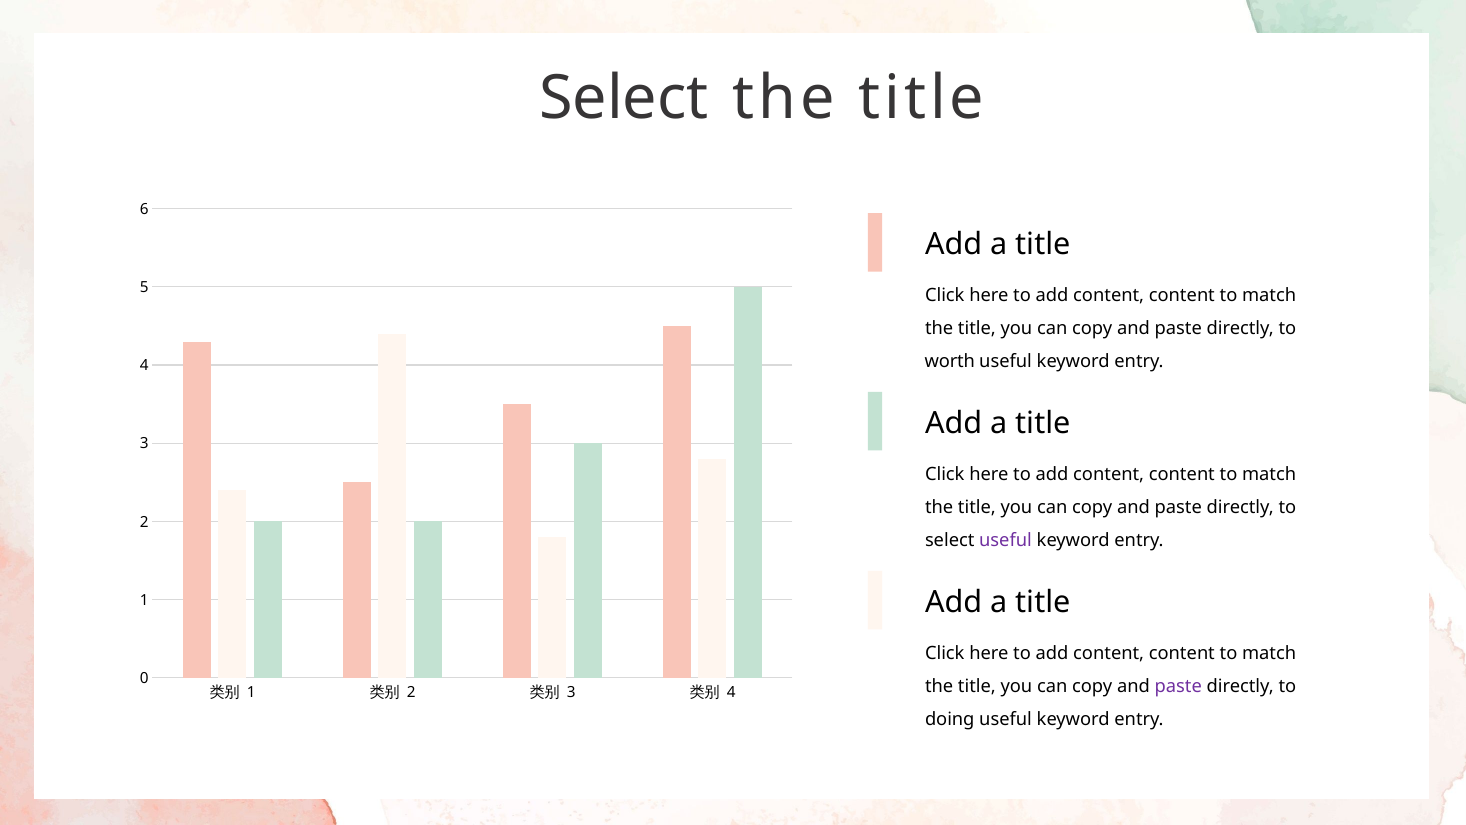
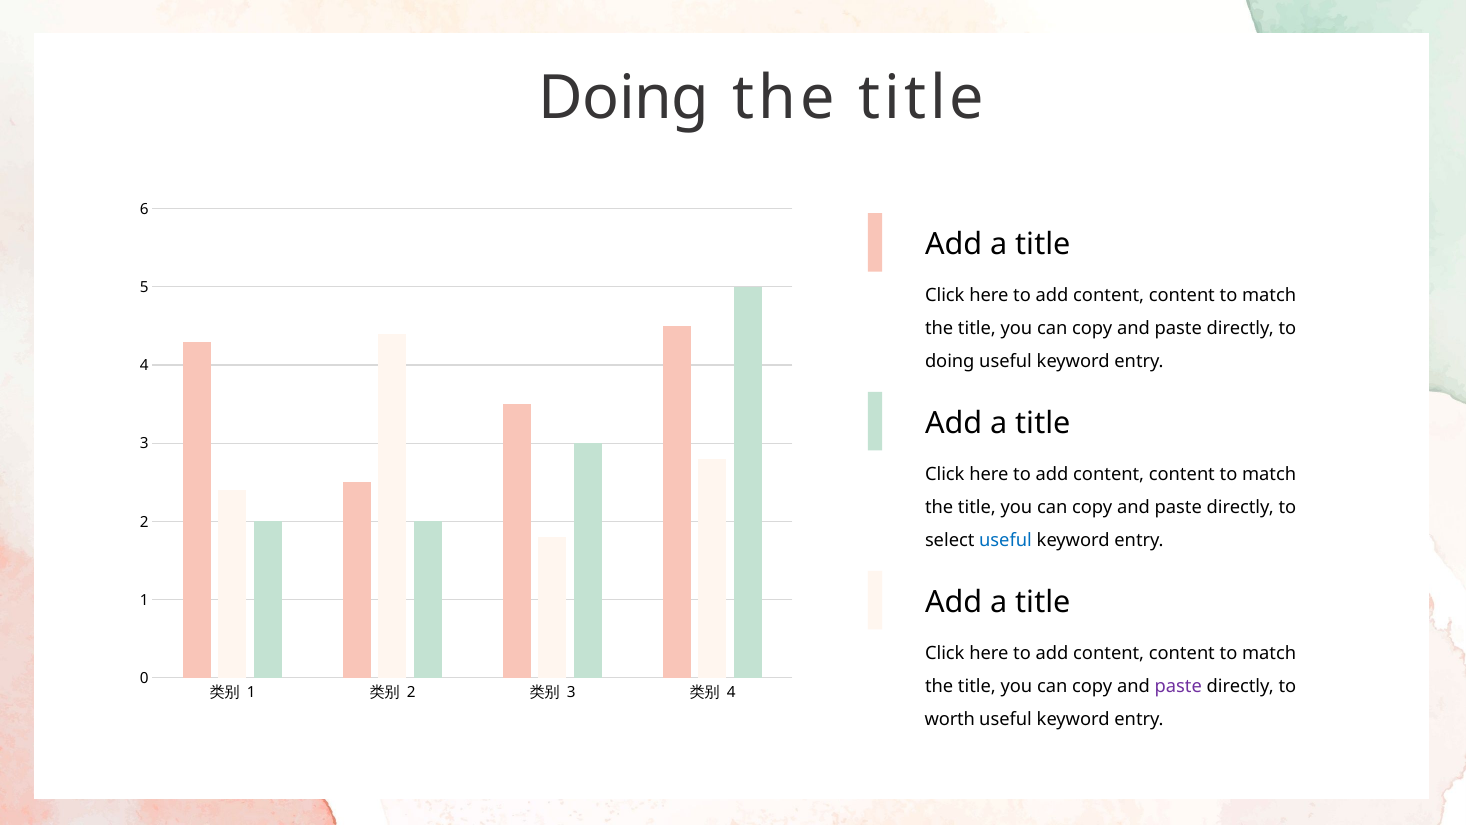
Select: Select -> Doing (624, 98)
worth: worth -> doing (950, 362)
useful colour: purple -> blue (1006, 541)
doing: doing -> worth (950, 719)
